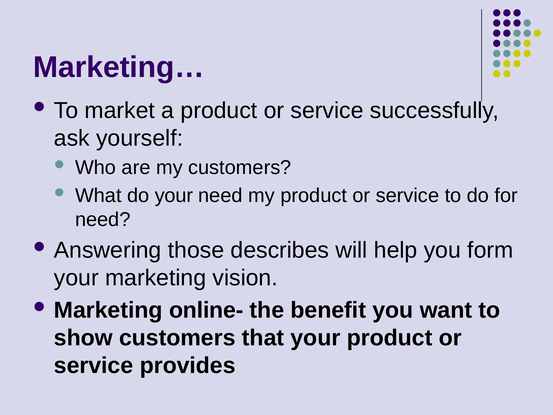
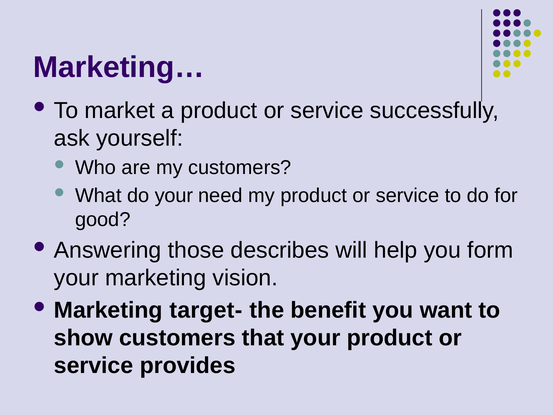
need: need -> good (103, 219)
online-: online- -> target- (206, 310)
